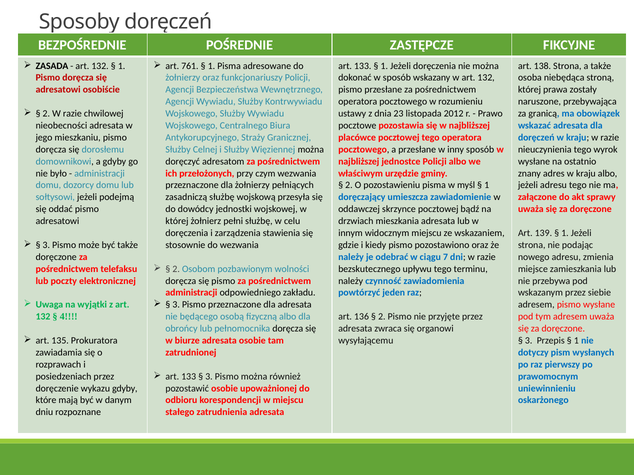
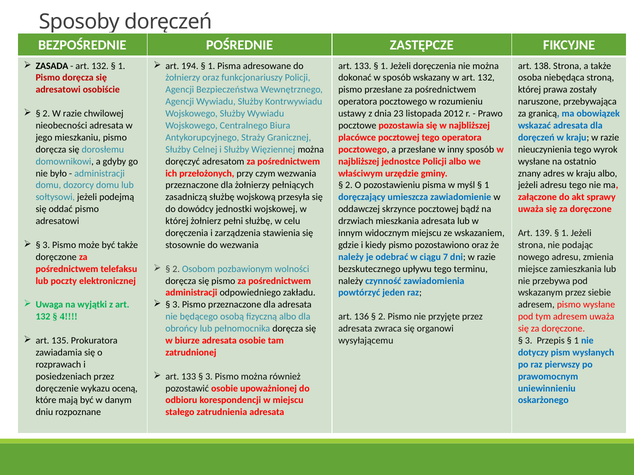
761: 761 -> 194 (190, 66)
wykazu gdyby: gdyby -> oceną (125, 389)
